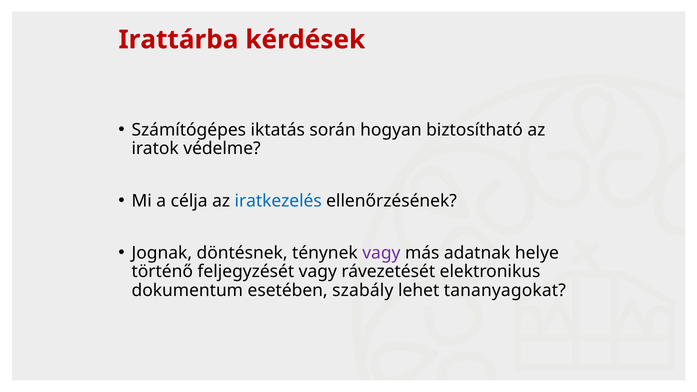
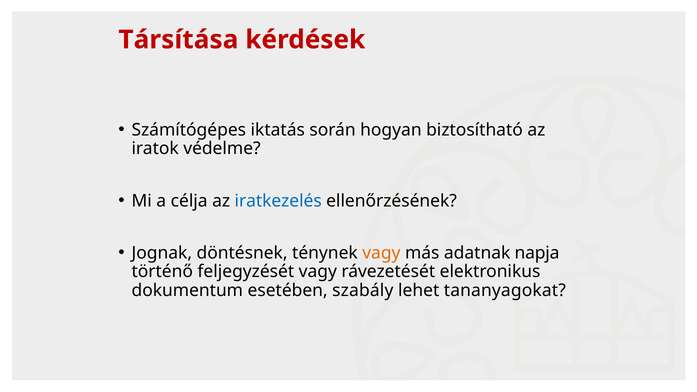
Irattárba: Irattárba -> Társítása (178, 40)
vagy colour: purple -> orange (381, 253)
helye: helye -> napja (537, 253)
